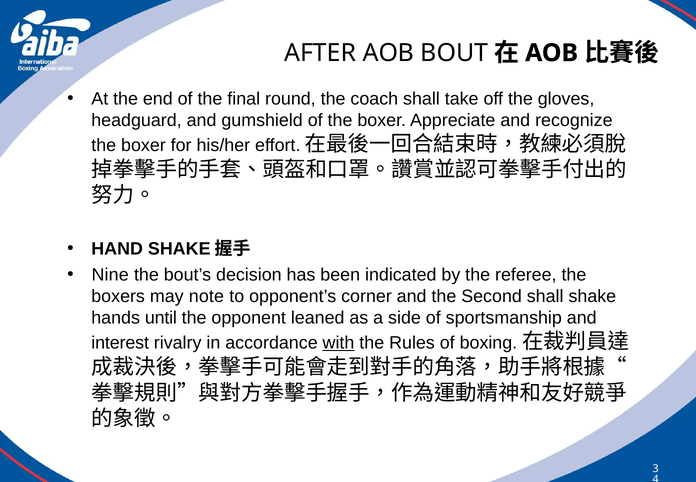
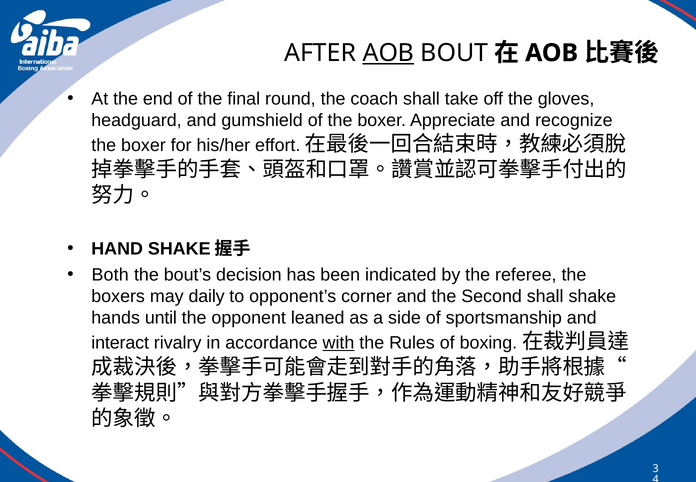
AOB underline: none -> present (388, 53)
Nine: Nine -> Both (110, 275)
note: note -> daily (207, 296)
interest: interest -> interact (120, 343)
